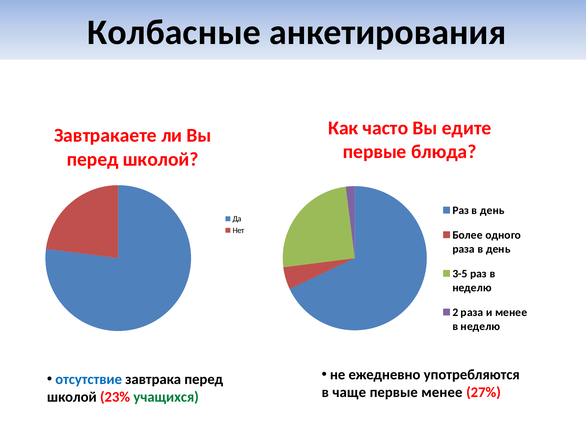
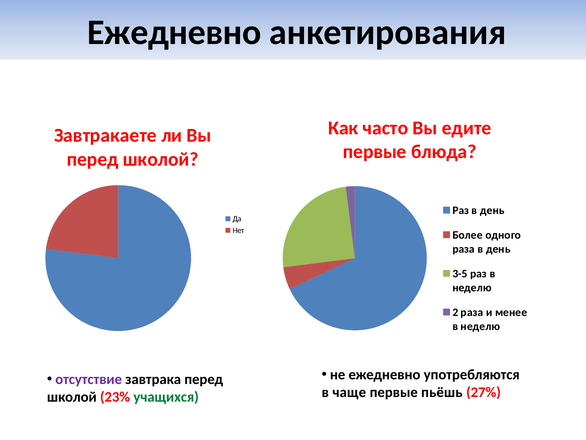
Колбасные: Колбасные -> Ежедневно (174, 32)
отсутствие colour: blue -> purple (89, 379)
первые менее: менее -> пьёшь (442, 392)
